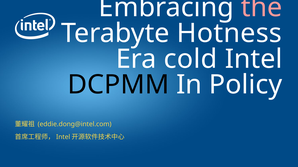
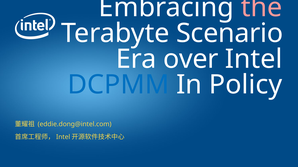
Hotness: Hotness -> Scenario (230, 33)
cold: cold -> over (191, 59)
DCPMM colour: black -> blue (118, 85)
